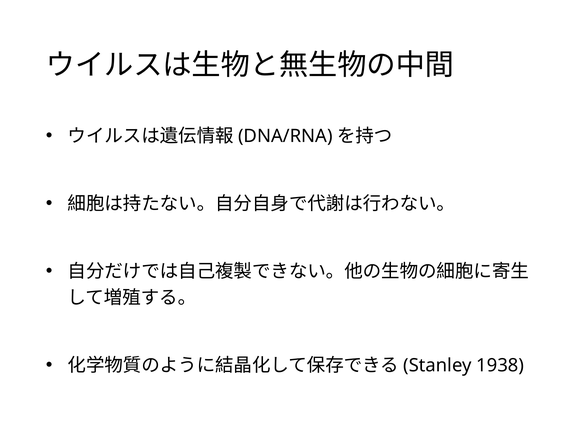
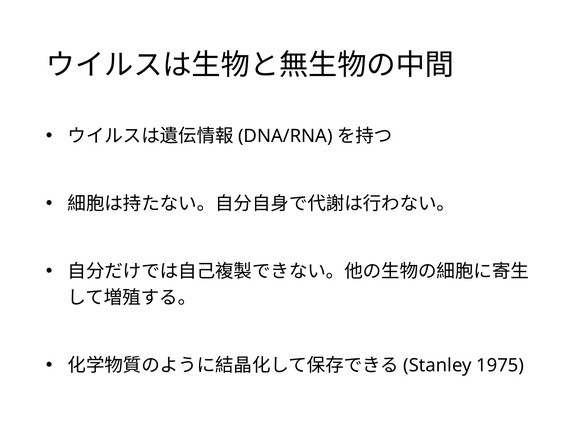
1938: 1938 -> 1975 (500, 366)
